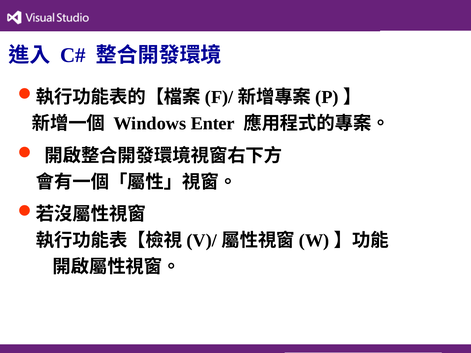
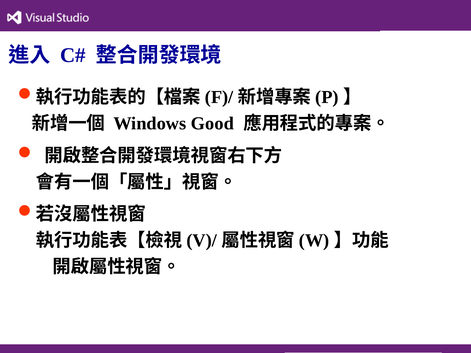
Enter: Enter -> Good (212, 124)
